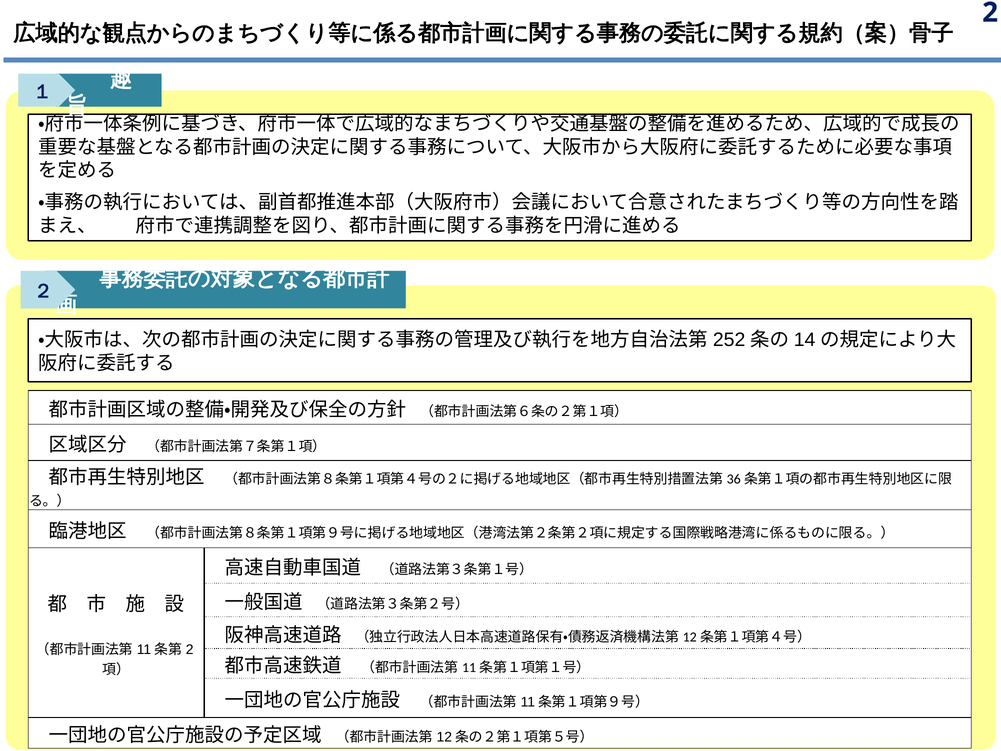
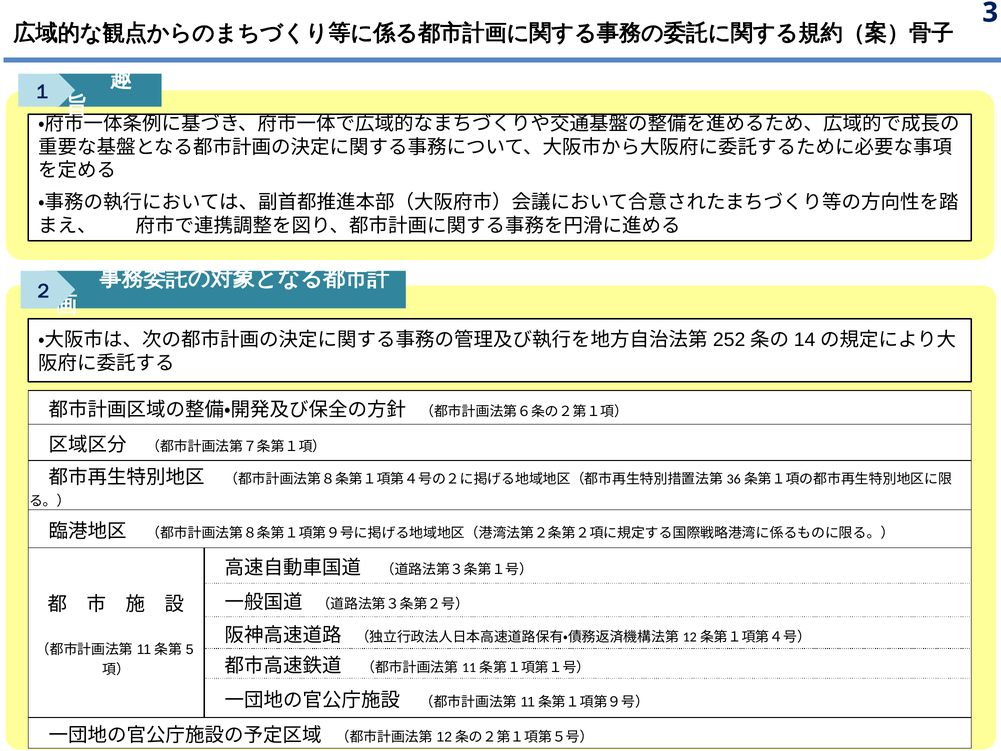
2: 2 -> 3 (990, 12)
2: 2 -> 5 (190, 649)
